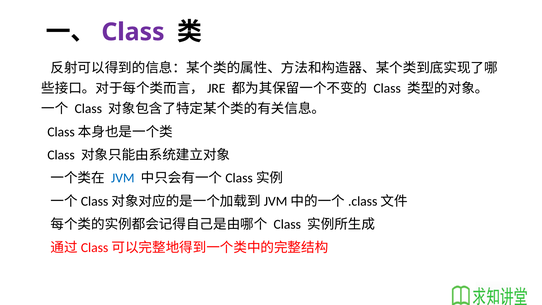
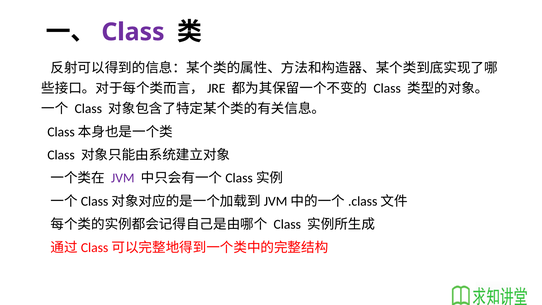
JVM colour: blue -> purple (123, 178)
